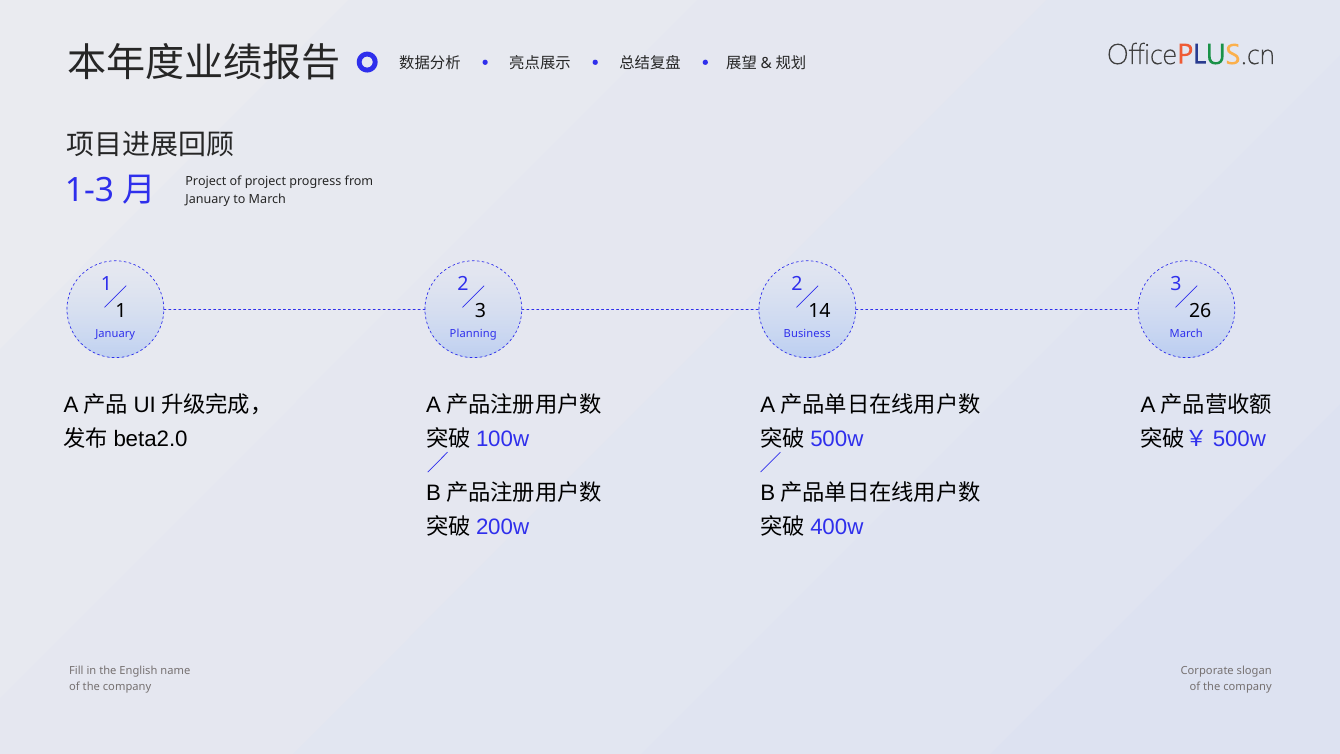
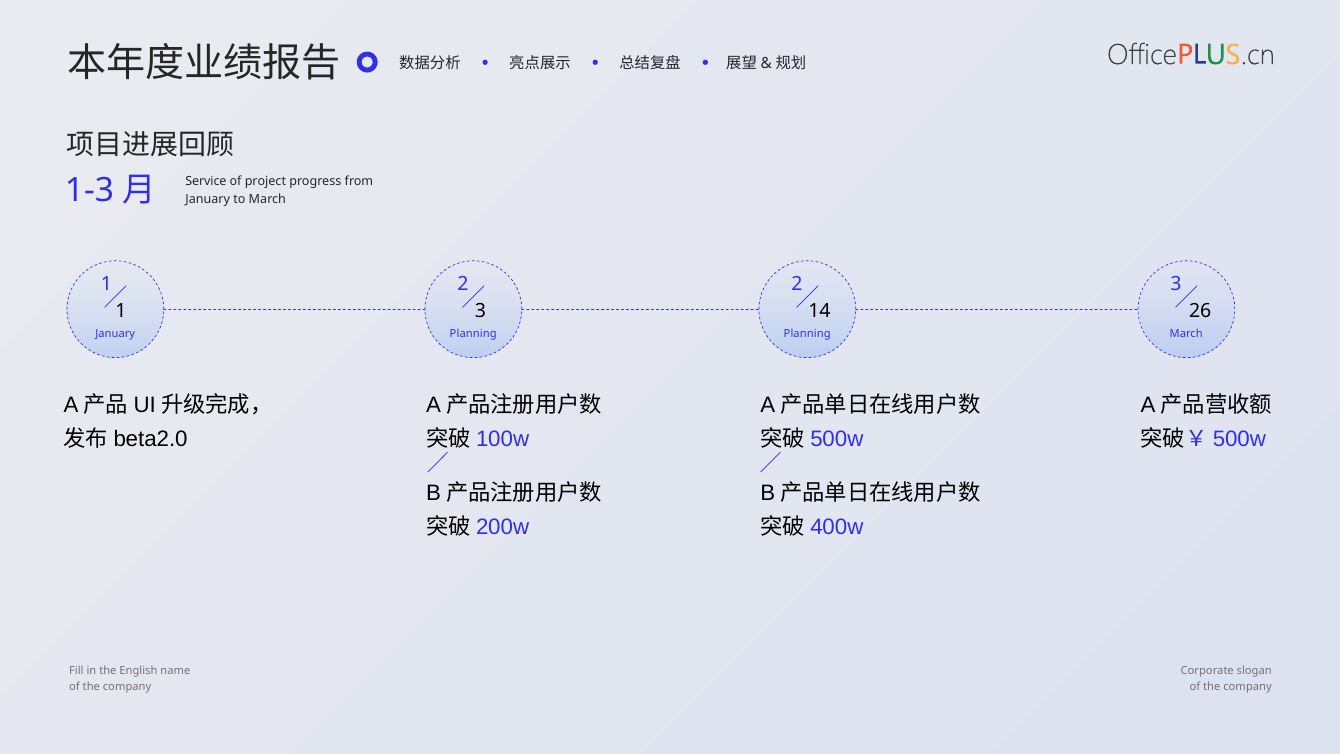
Project: Project -> Service (206, 182)
Business: Business -> Planning (807, 334)
